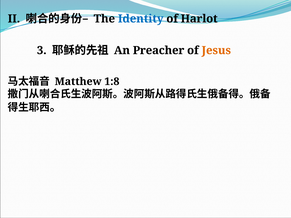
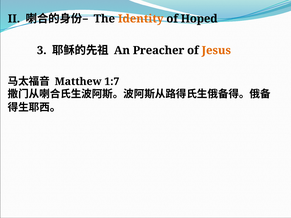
Identity colour: blue -> orange (141, 19)
Harlot: Harlot -> Hoped (199, 19)
1:8: 1:8 -> 1:7 (112, 82)
